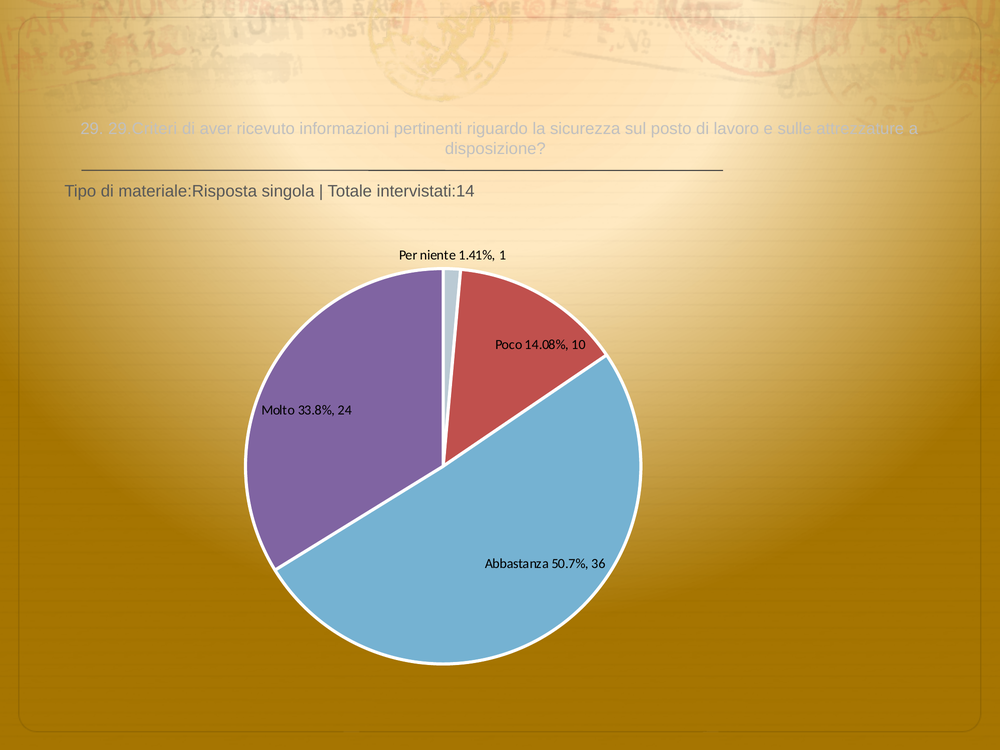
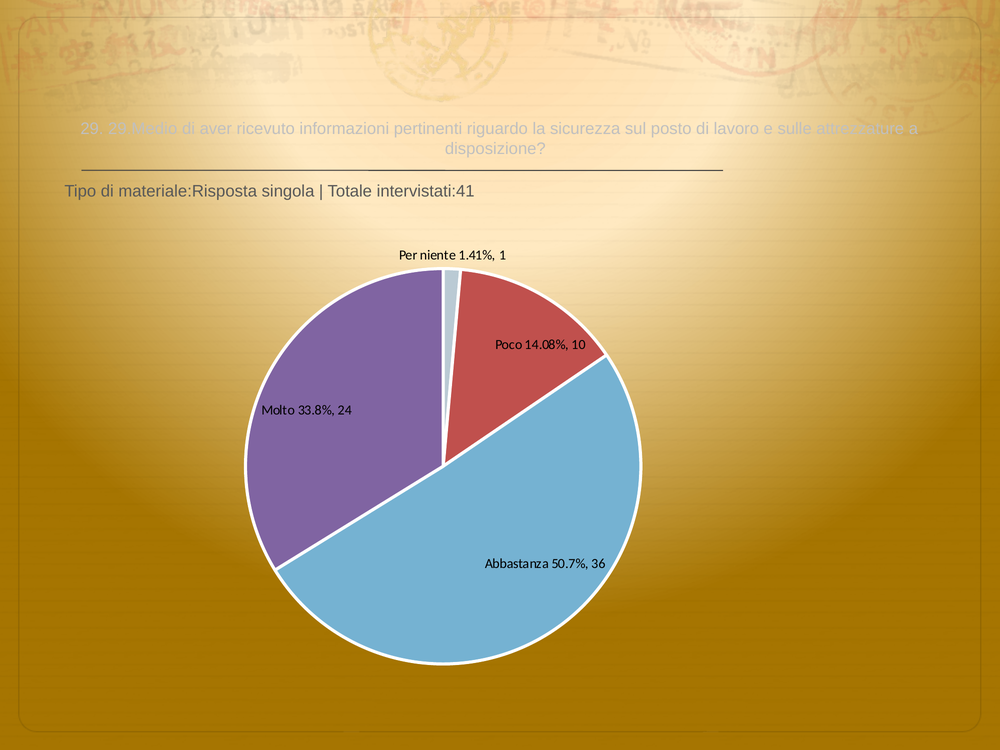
29.Criteri: 29.Criteri -> 29.Medio (143, 129)
intervistati:14: intervistati:14 -> intervistati:41 (426, 191)
